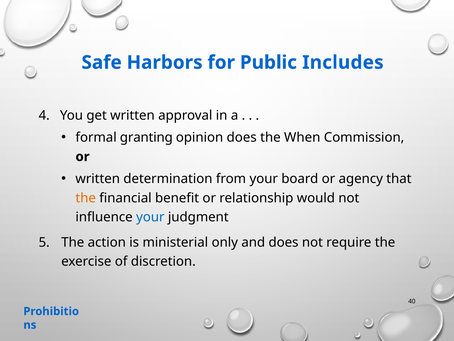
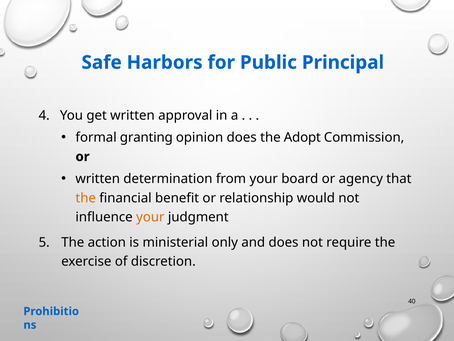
Includes: Includes -> Principal (343, 62)
When: When -> Adopt (302, 137)
your colour: blue -> orange (150, 217)
